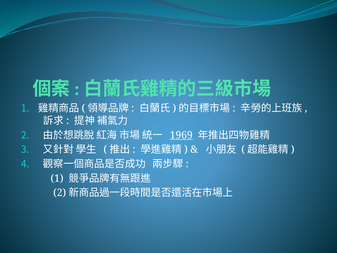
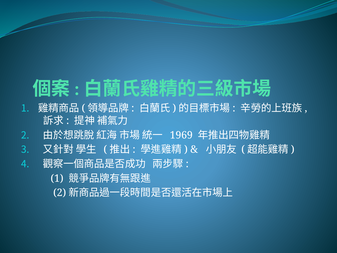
1969 underline: present -> none (181, 135)
